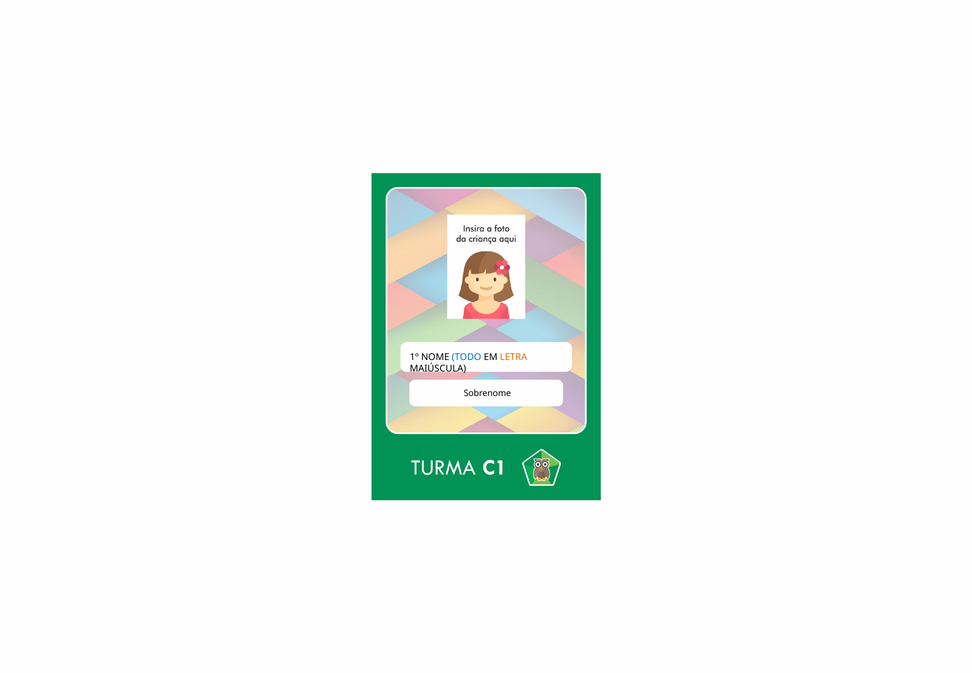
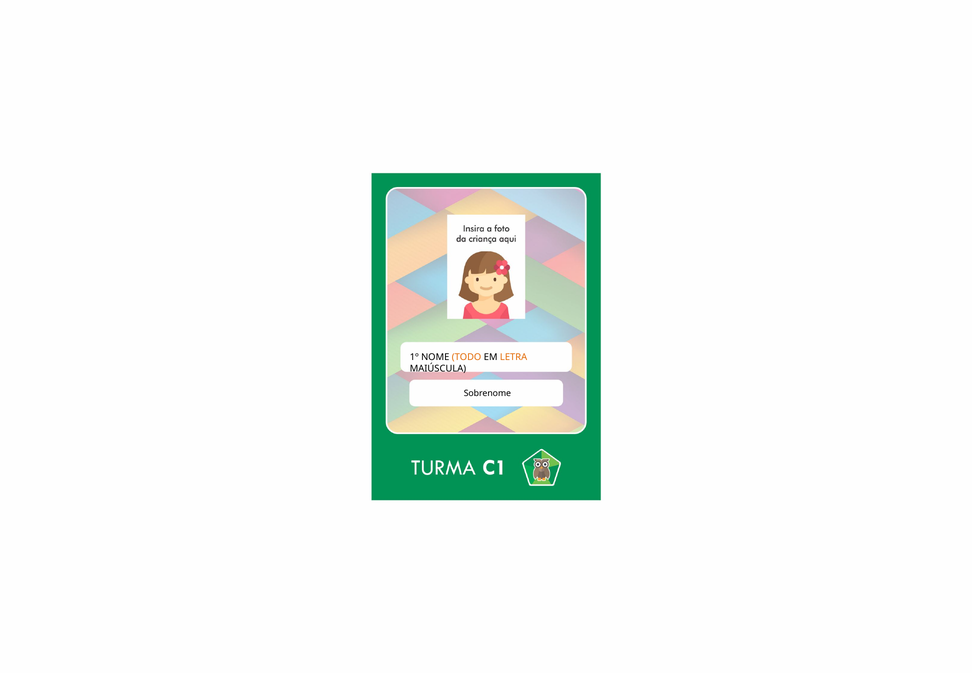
TODO colour: blue -> orange (467, 357)
